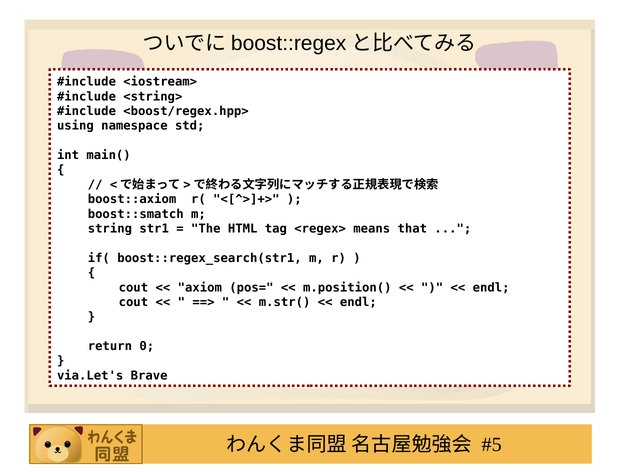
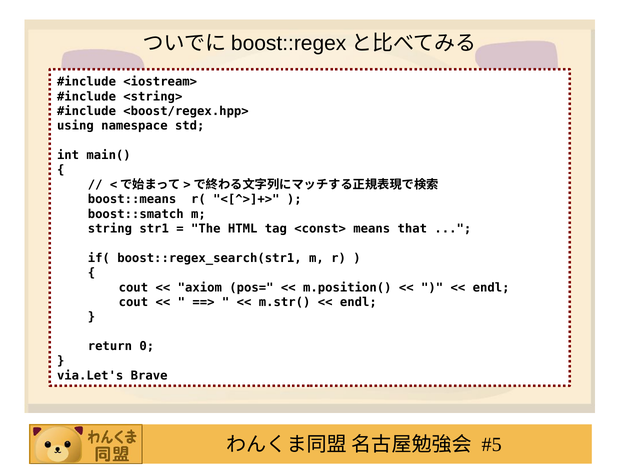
boost::axiom: boost::axiom -> boost::means (132, 199)
<regex>: <regex> -> <const> (320, 229)
